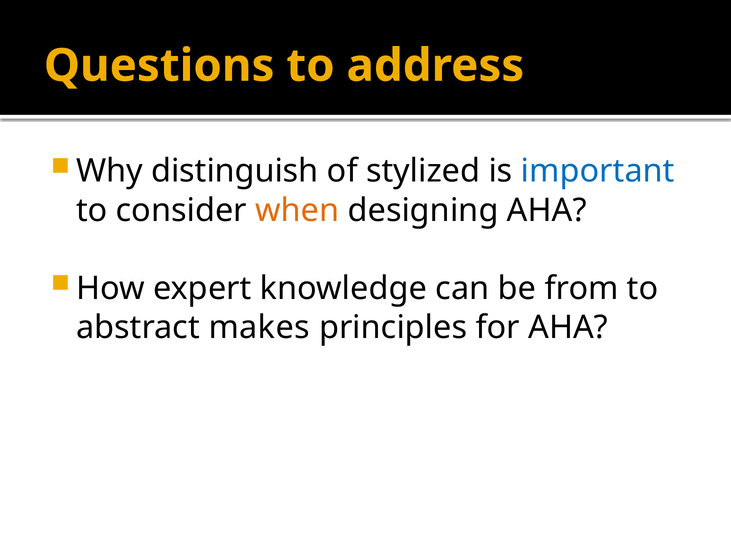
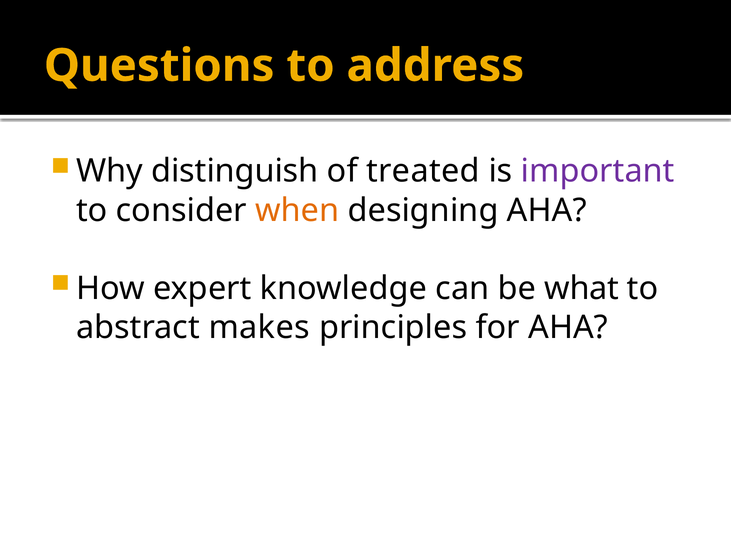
stylized: stylized -> treated (423, 171)
important colour: blue -> purple (598, 171)
from: from -> what (582, 288)
